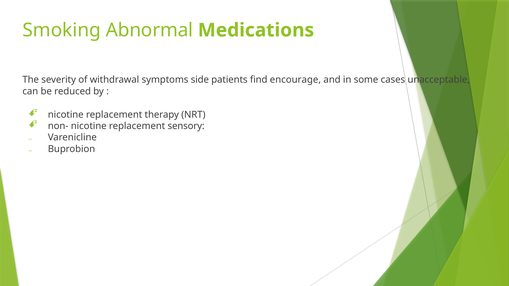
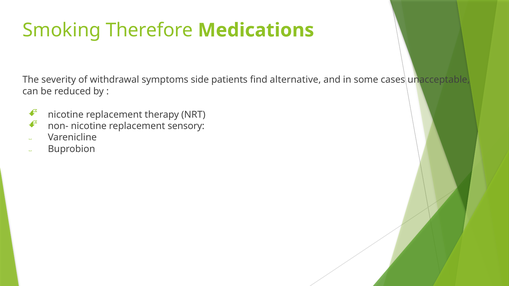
Abnormal: Abnormal -> Therefore (149, 30)
encourage: encourage -> alternative (295, 80)
